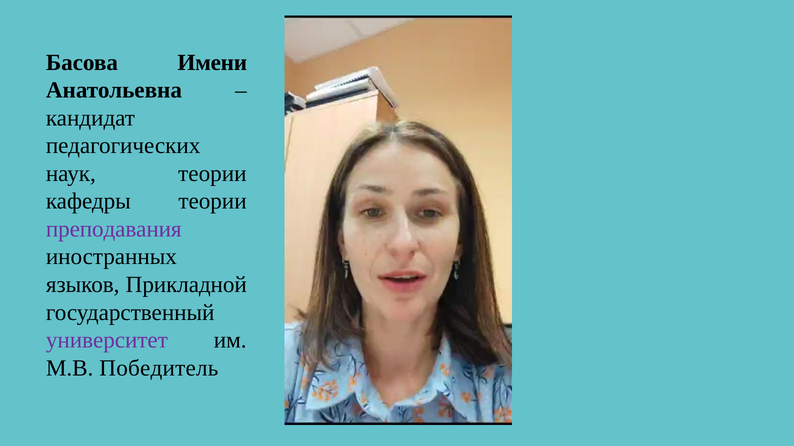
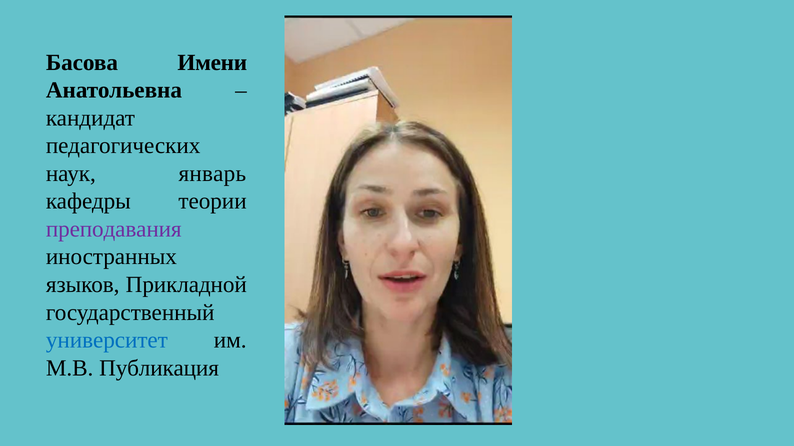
наук теории: теории -> январь (212, 174)
университет colour: purple -> blue (107, 341)
Победитель: Победитель -> Публикация (159, 368)
